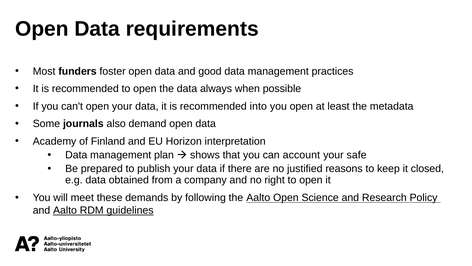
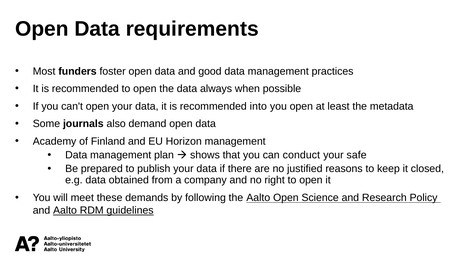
Horizon interpretation: interpretation -> management (235, 141)
account: account -> conduct (301, 155)
